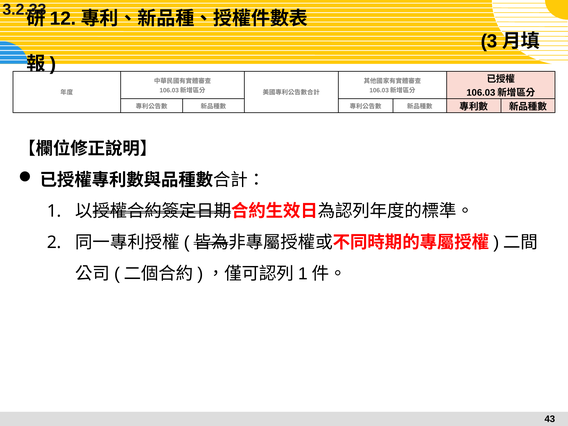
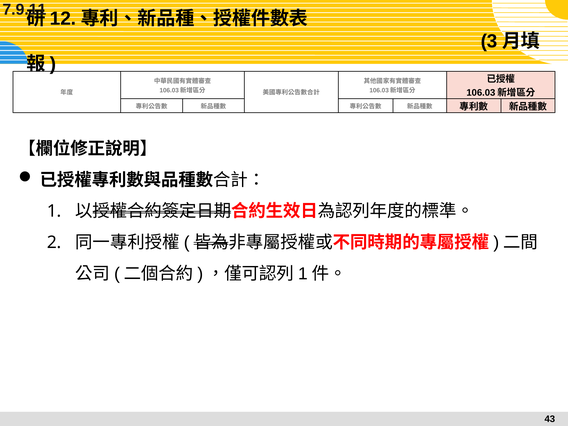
3.2.33: 3.2.33 -> 7.9.11 (24, 10)
